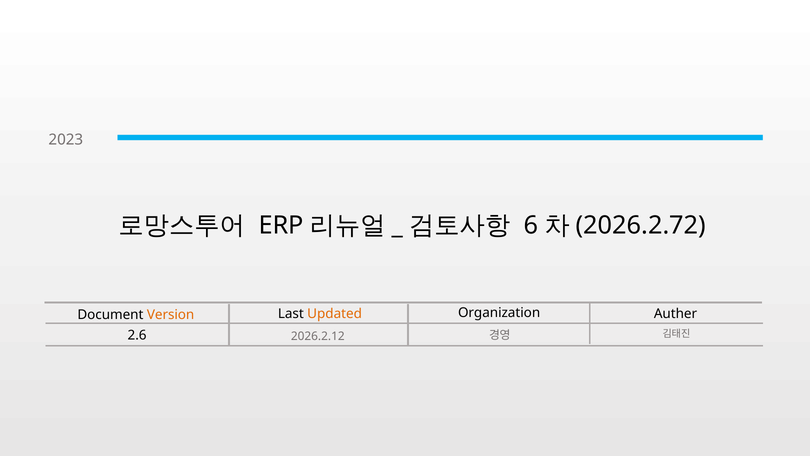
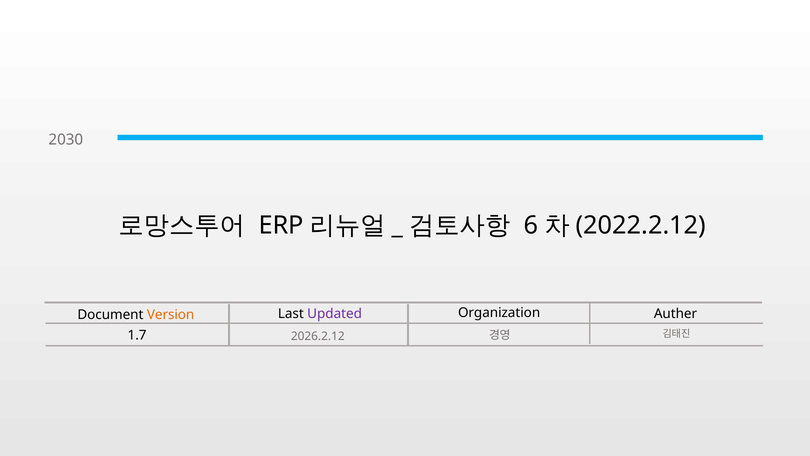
2023: 2023 -> 2030 (66, 140)
2026.2.72: 2026.2.72 -> 2022.2.12 (641, 225)
Updated colour: orange -> purple (335, 313)
2.6: 2.6 -> 1.7 (137, 335)
